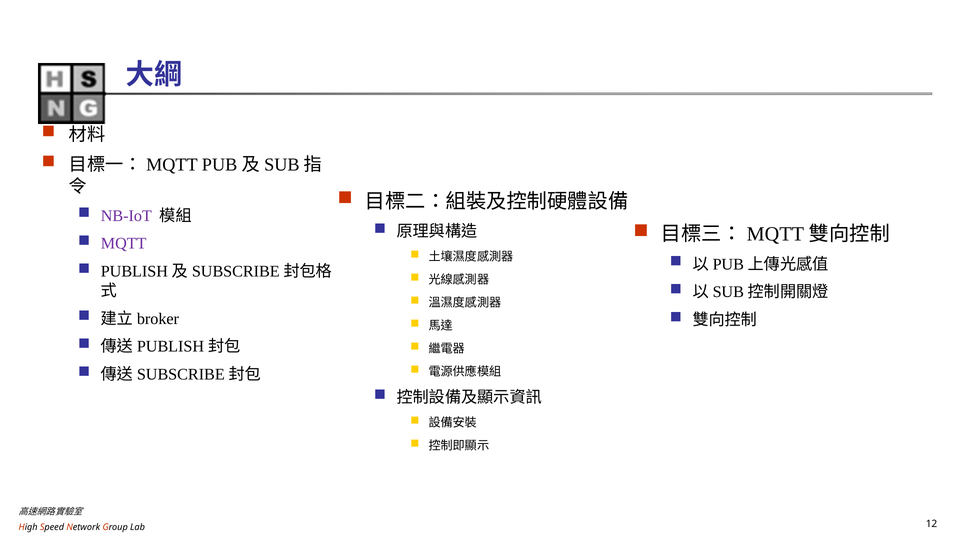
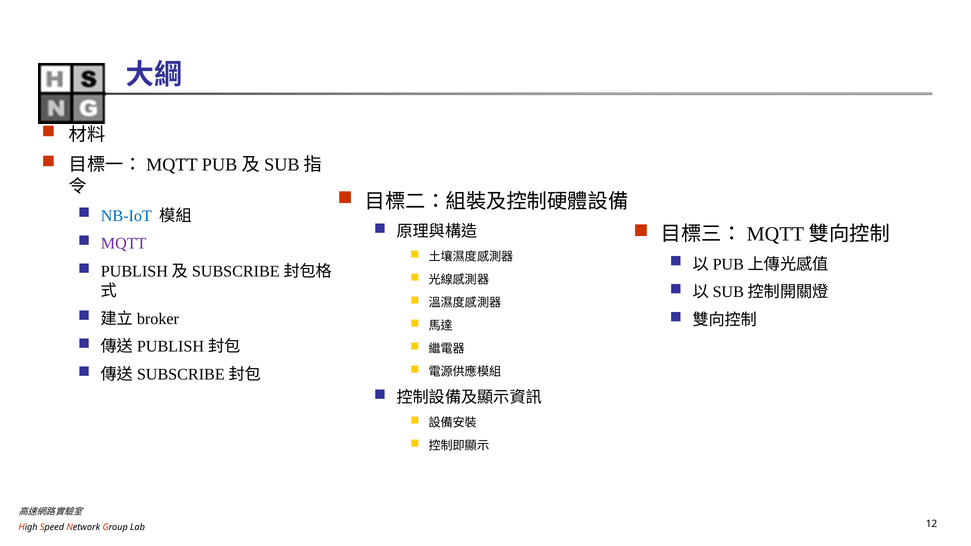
NB-IoT colour: purple -> blue (126, 216)
